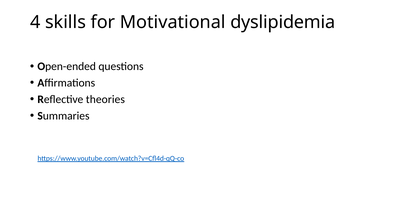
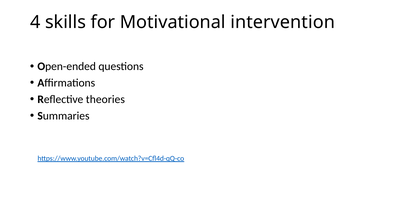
dyslipidemia: dyslipidemia -> intervention (283, 22)
